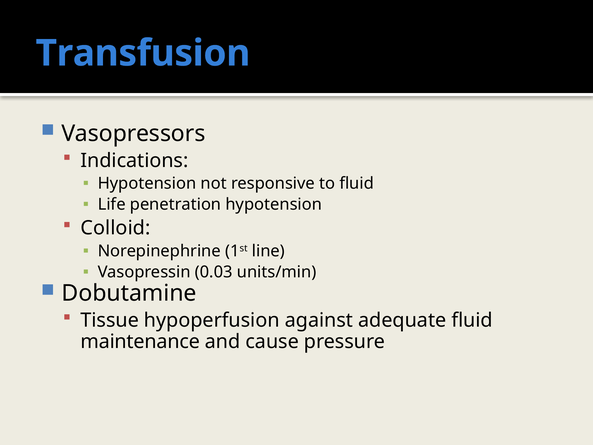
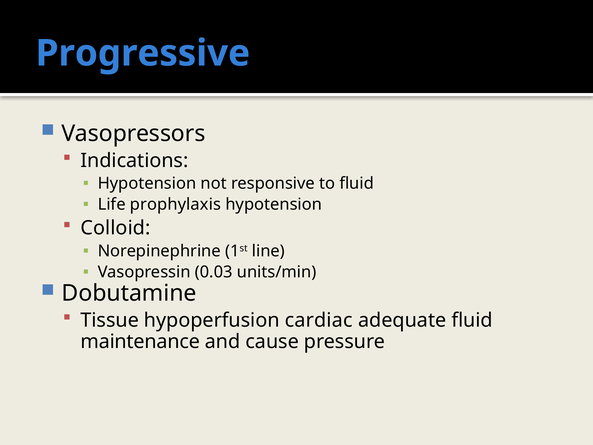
Transfusion: Transfusion -> Progressive (143, 53)
penetration: penetration -> prophylaxis (175, 204)
against: against -> cardiac (319, 320)
